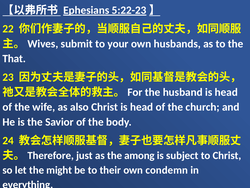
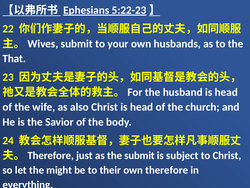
the among: among -> submit (139, 155)
condemn: condemn -> therefore (167, 170)
